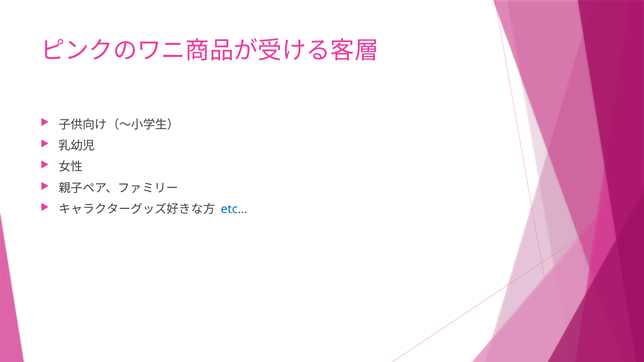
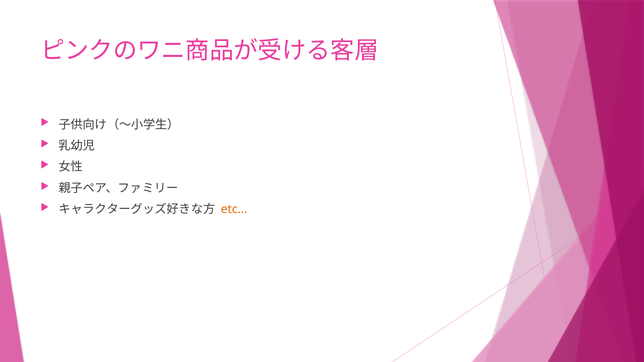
etc colour: blue -> orange (234, 209)
